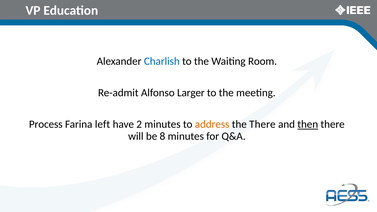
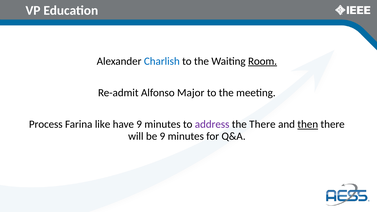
Room underline: none -> present (263, 61)
Larger: Larger -> Major (191, 93)
left: left -> like (103, 124)
have 2: 2 -> 9 (139, 124)
address colour: orange -> purple (212, 124)
be 8: 8 -> 9 (162, 136)
